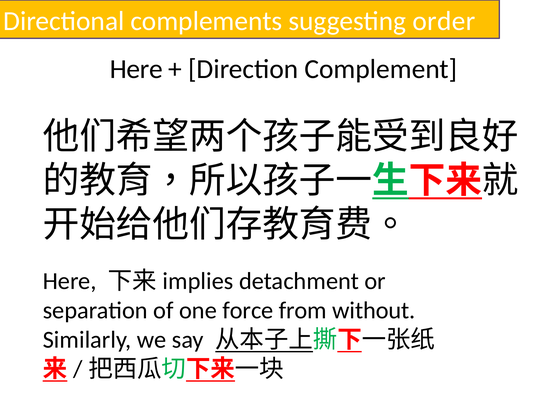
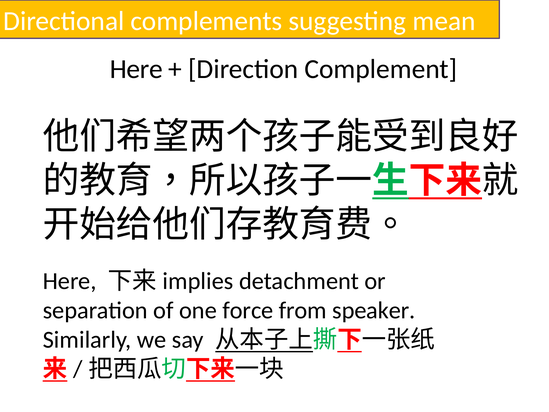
order: order -> mean (444, 21)
without: without -> speaker (374, 310)
